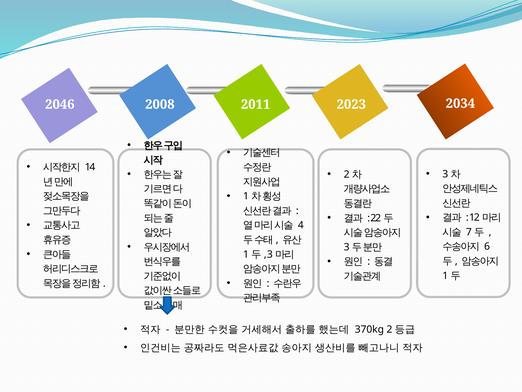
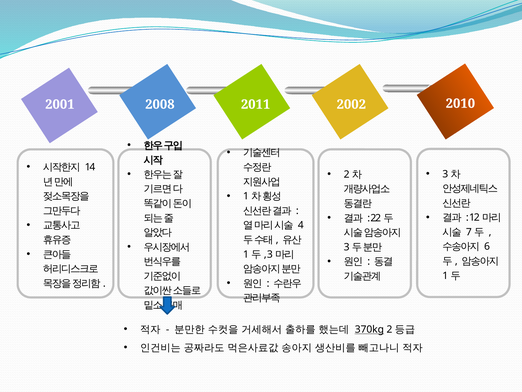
2034: 2034 -> 2010 (460, 103)
2046: 2046 -> 2001 (60, 104)
2023: 2023 -> 2002 (351, 104)
370kg underline: none -> present (369, 329)
